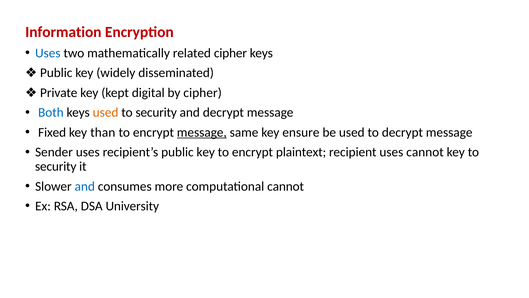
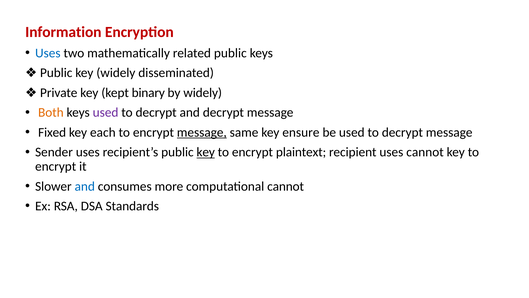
related cipher: cipher -> public (230, 53)
digital: digital -> binary (148, 93)
by cipher: cipher -> widely (203, 93)
Both colour: blue -> orange (51, 112)
used colour: orange -> purple (106, 112)
security: security -> decrypt (156, 112)
than: than -> each (103, 132)
key underline: none -> present (206, 152)
security: security -> encrypt (56, 166)
University: University -> Standards (132, 206)
